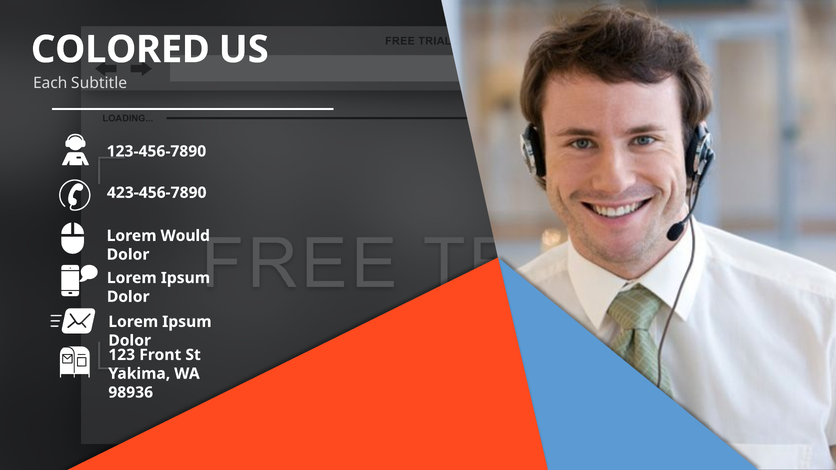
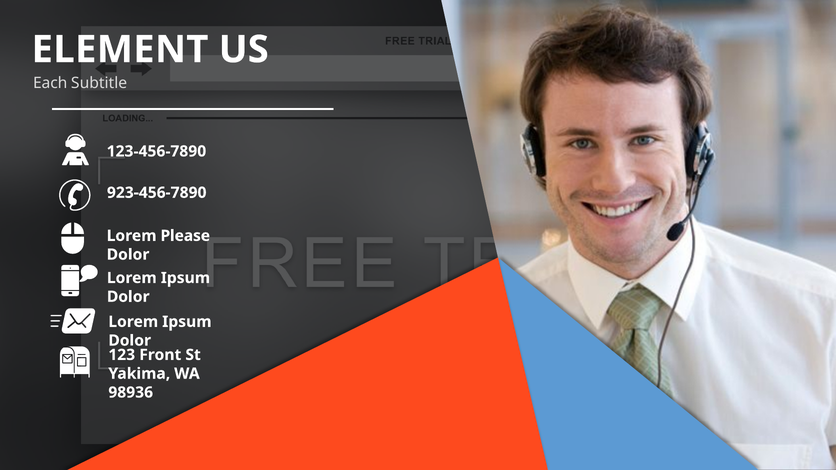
COLORED: COLORED -> ELEMENT (120, 50)
423-456-7890: 423-456-7890 -> 923-456-7890 (157, 193)
Would: Would -> Please (185, 236)
